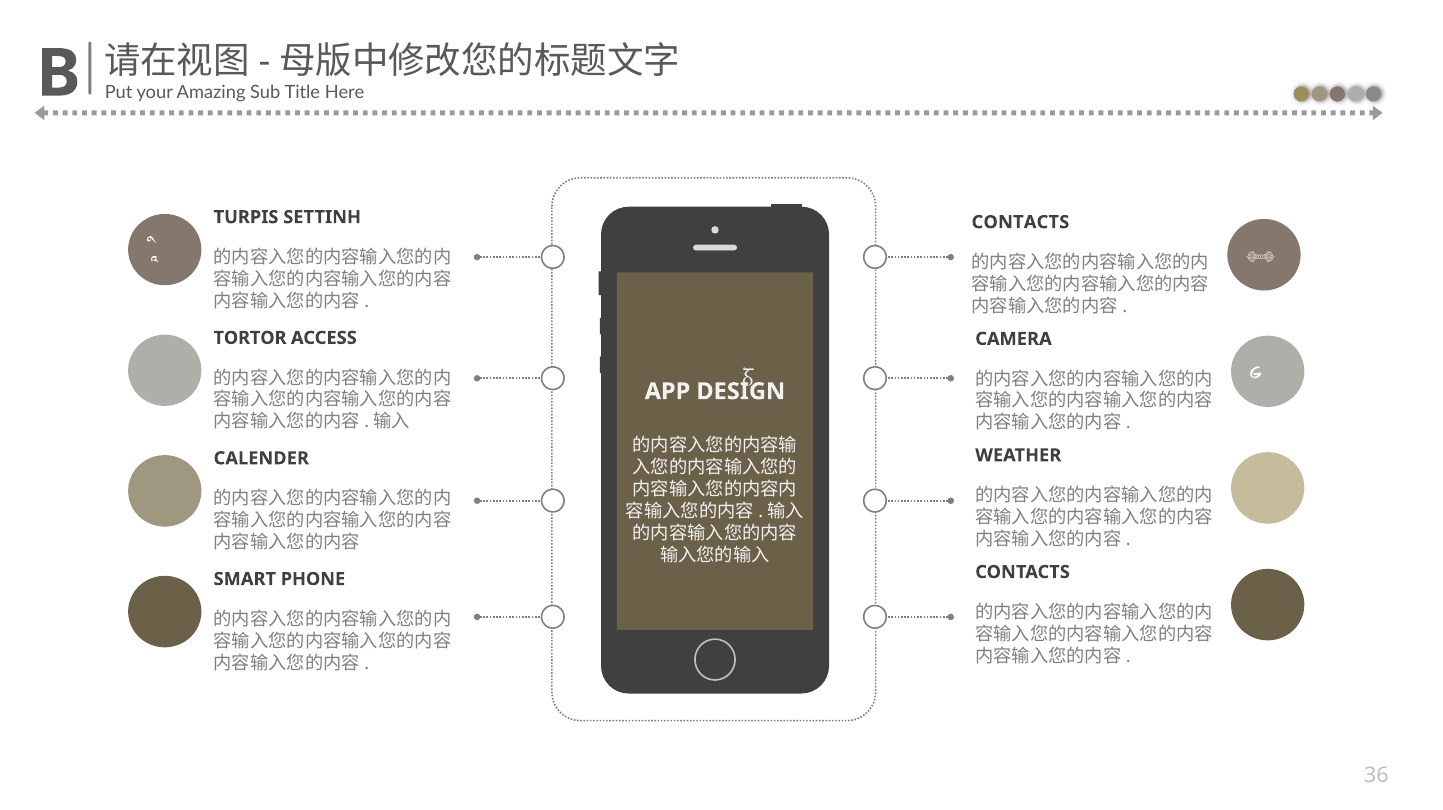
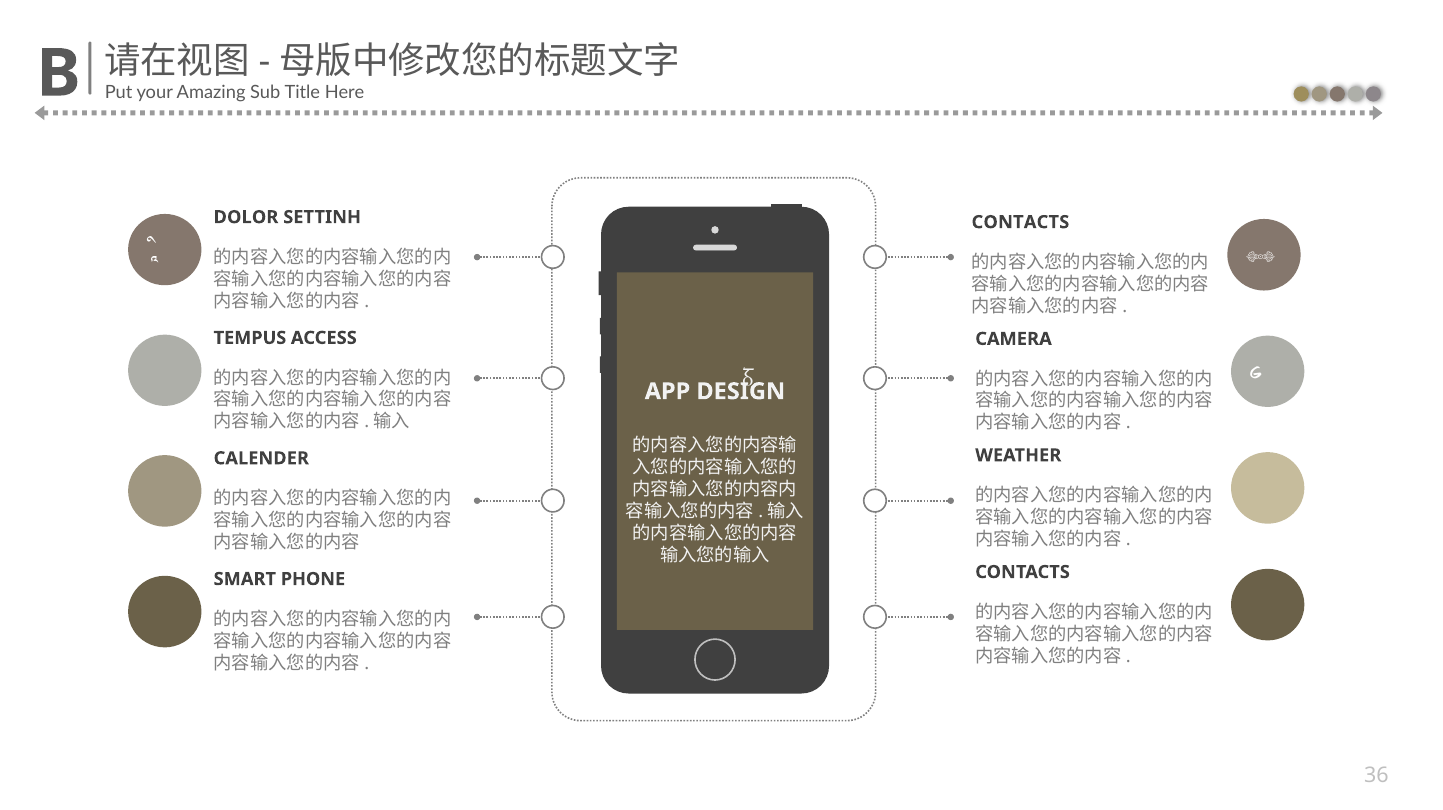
TURPIS: TURPIS -> DOLOR (246, 217)
TORTOR: TORTOR -> TEMPUS (250, 338)
